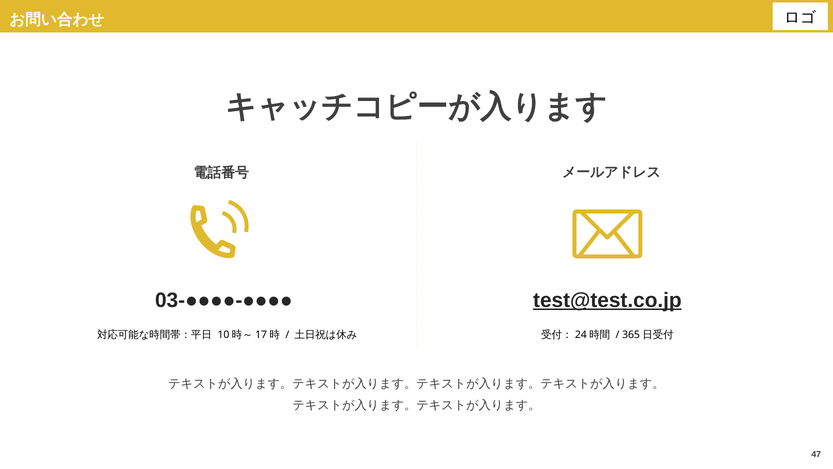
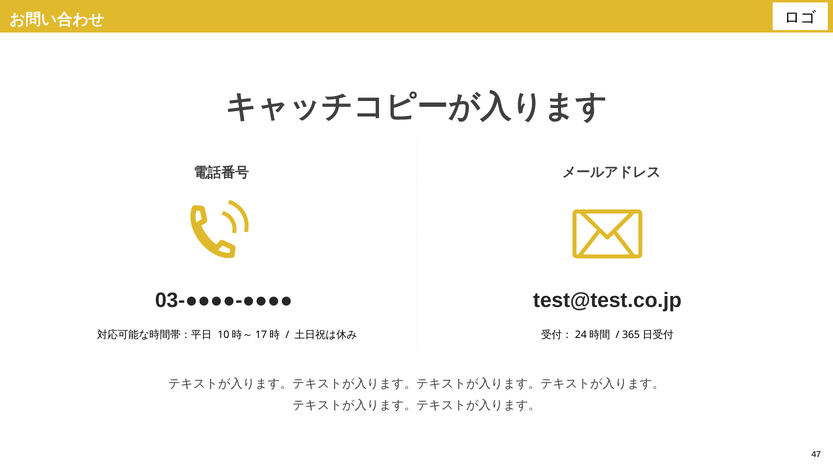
test@test.co.jp underline: present -> none (607, 300)
